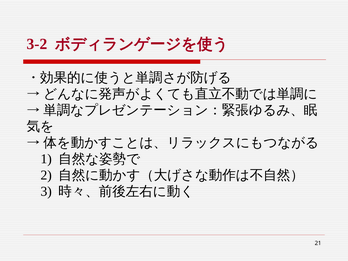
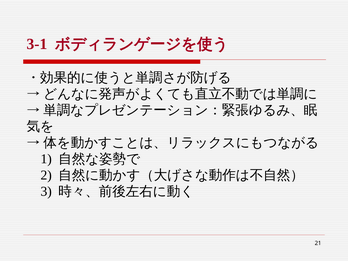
3-2: 3-2 -> 3-1 (37, 44)
